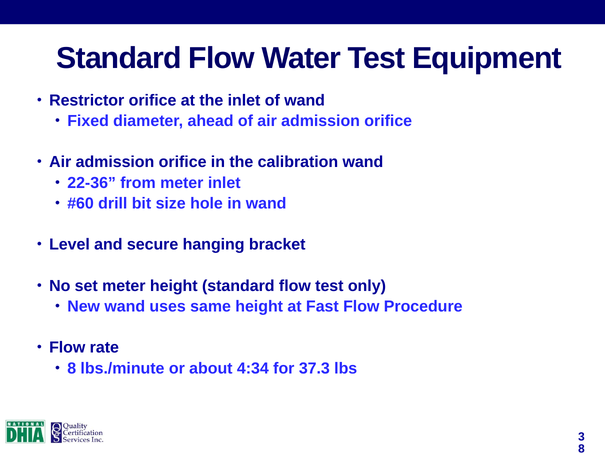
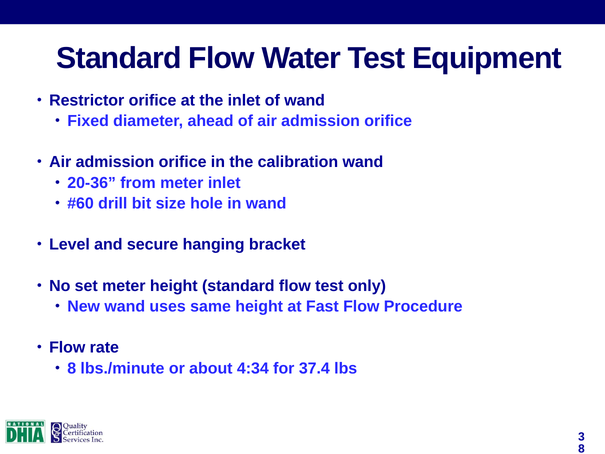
22-36: 22-36 -> 20-36 (92, 183)
37.3: 37.3 -> 37.4 (314, 368)
